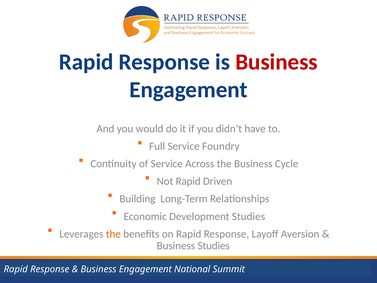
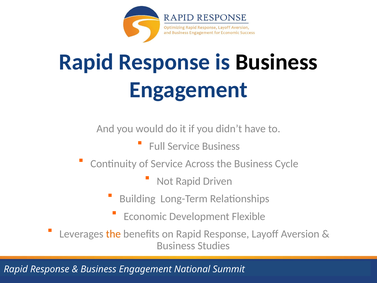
Business colour: red -> black (276, 62)
Service Foundry: Foundry -> Business (221, 146)
Development Studies: Studies -> Flexible (249, 216)
